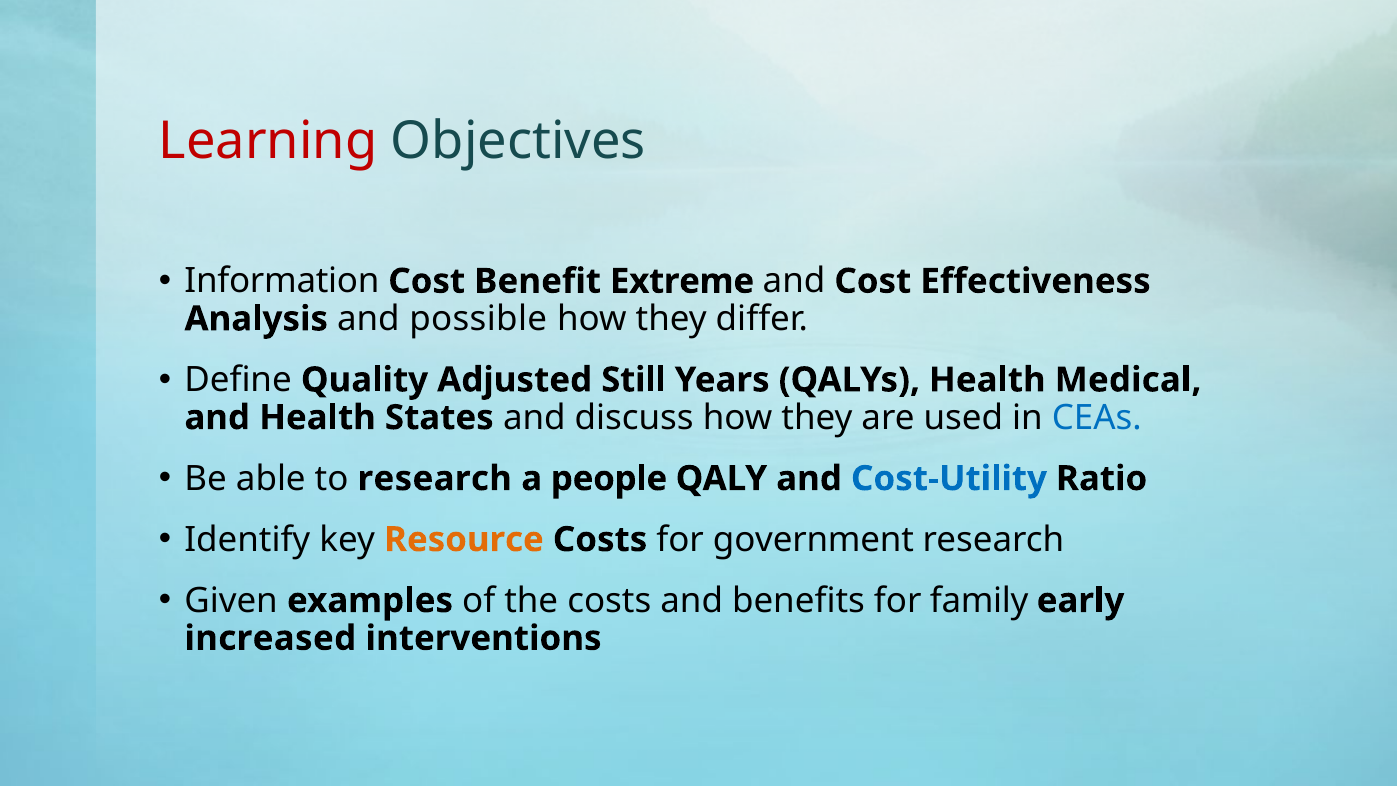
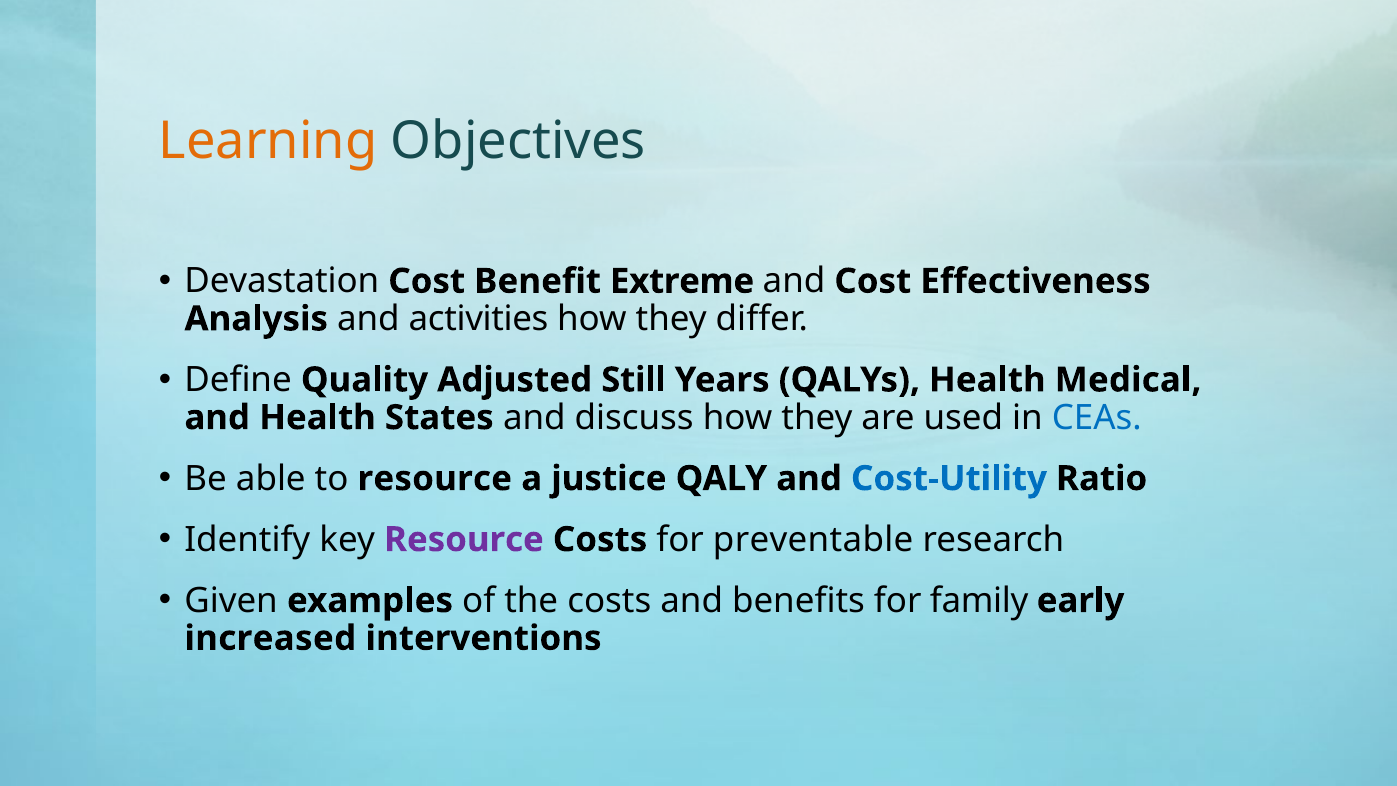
Learning colour: red -> orange (268, 141)
Information: Information -> Devastation (282, 281)
possible: possible -> activities (479, 319)
to research: research -> resource (435, 479)
people: people -> justice (609, 479)
Resource colour: orange -> purple (464, 540)
government: government -> preventable (813, 540)
